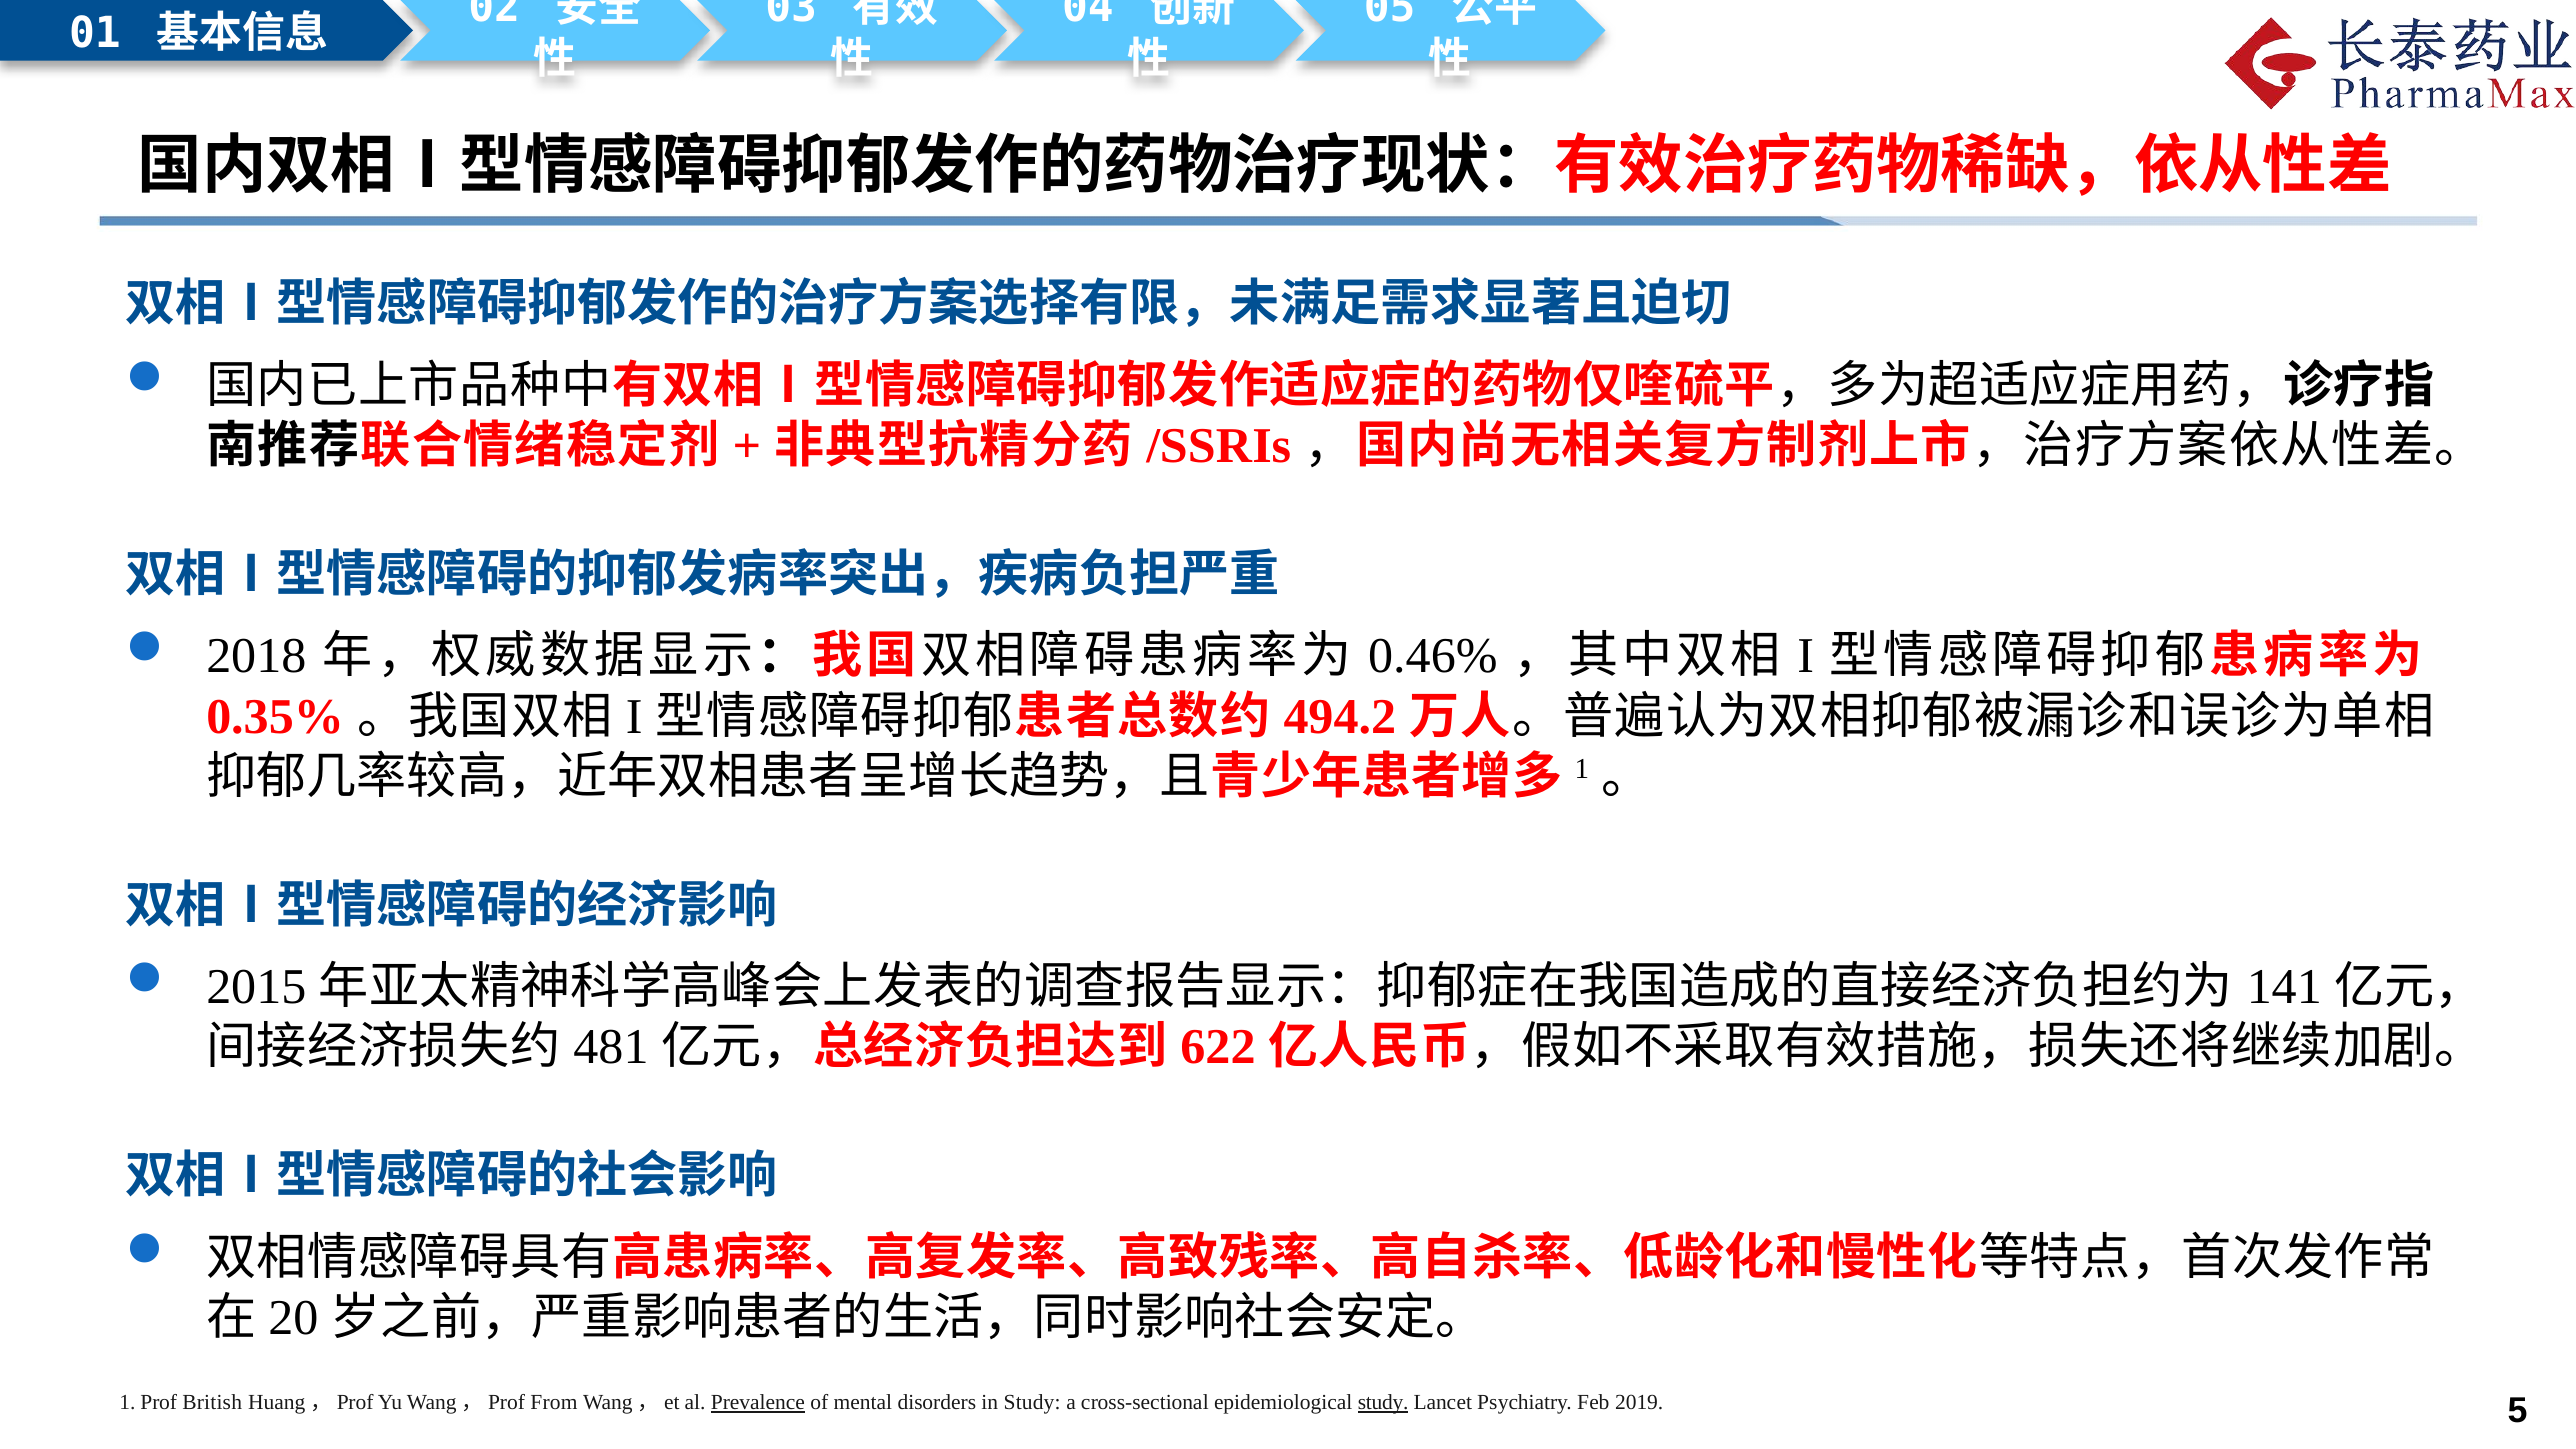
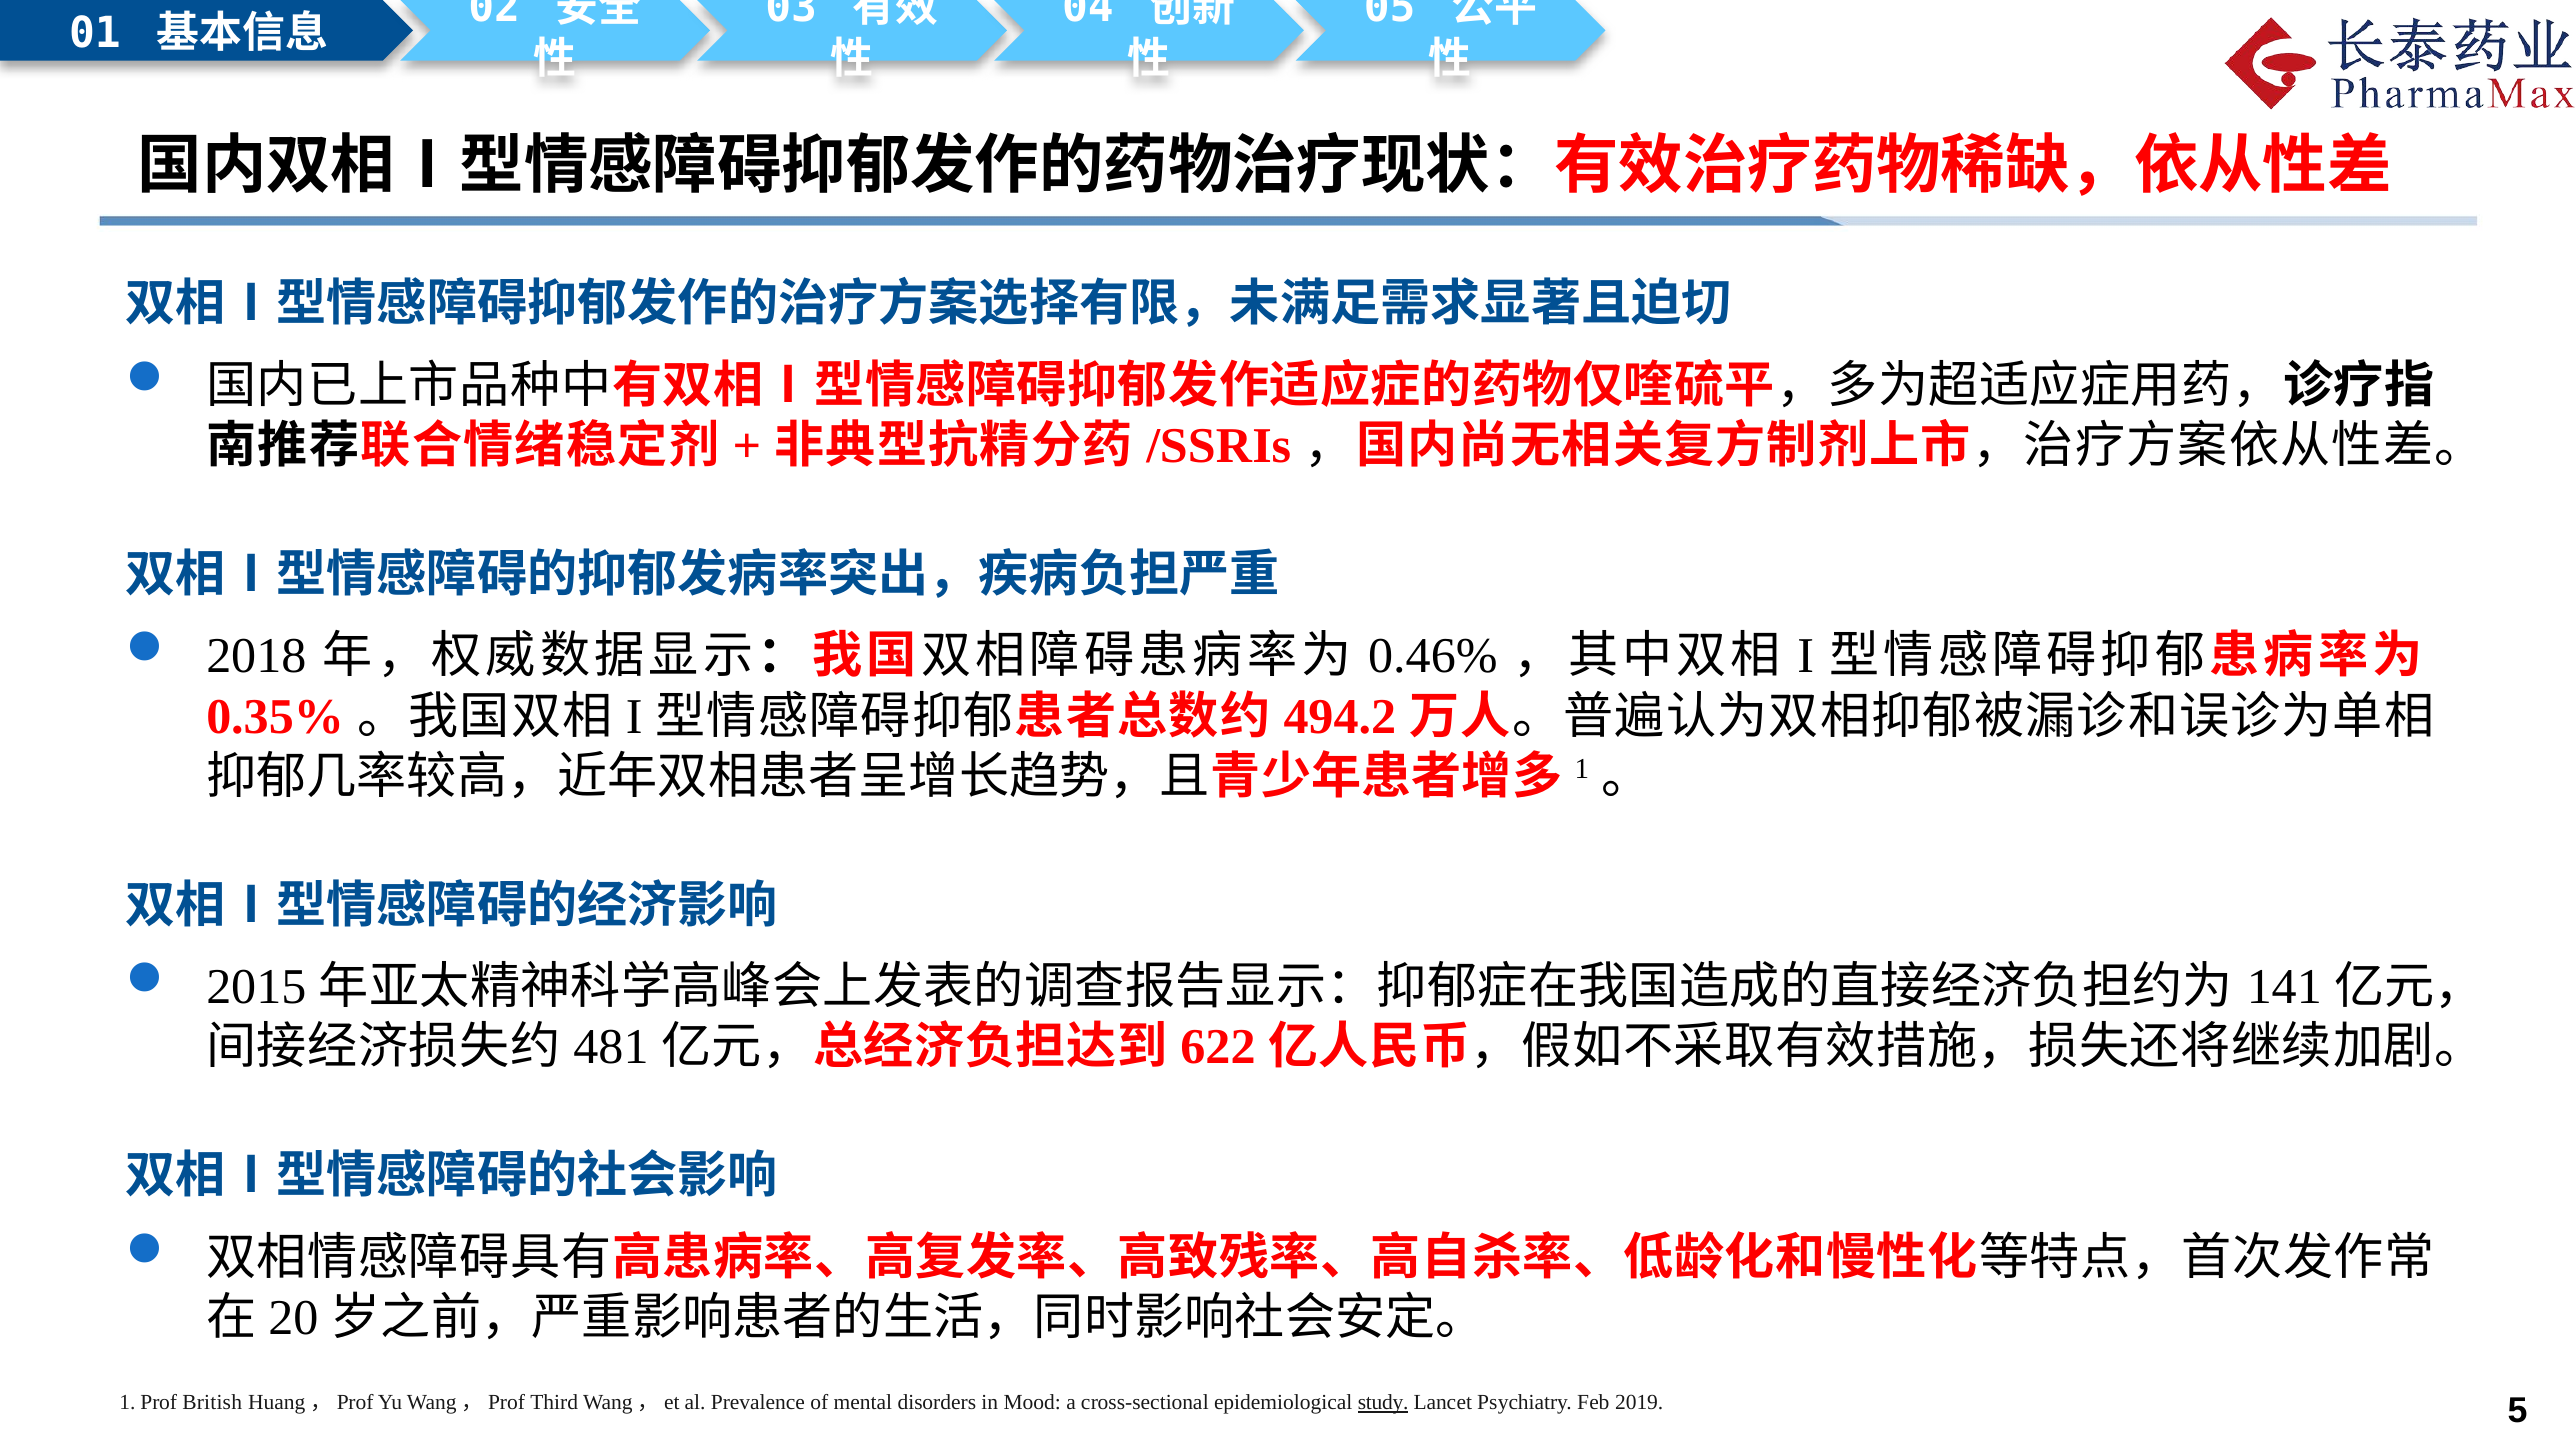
From: From -> Third (554, 1403)
Prevalence underline: present -> none (758, 1403)
in Study: Study -> Mood (1032, 1403)
